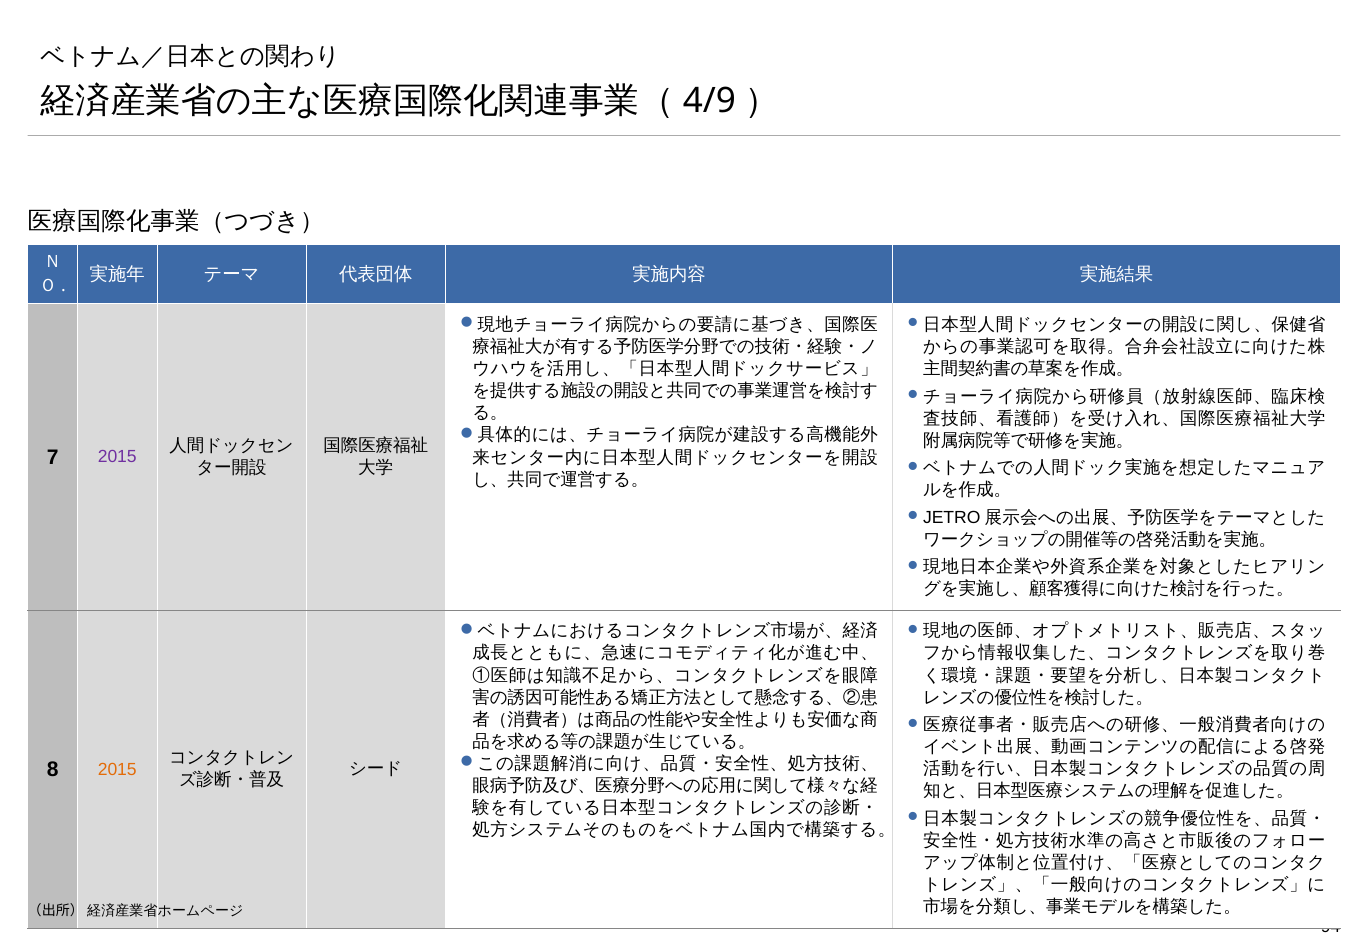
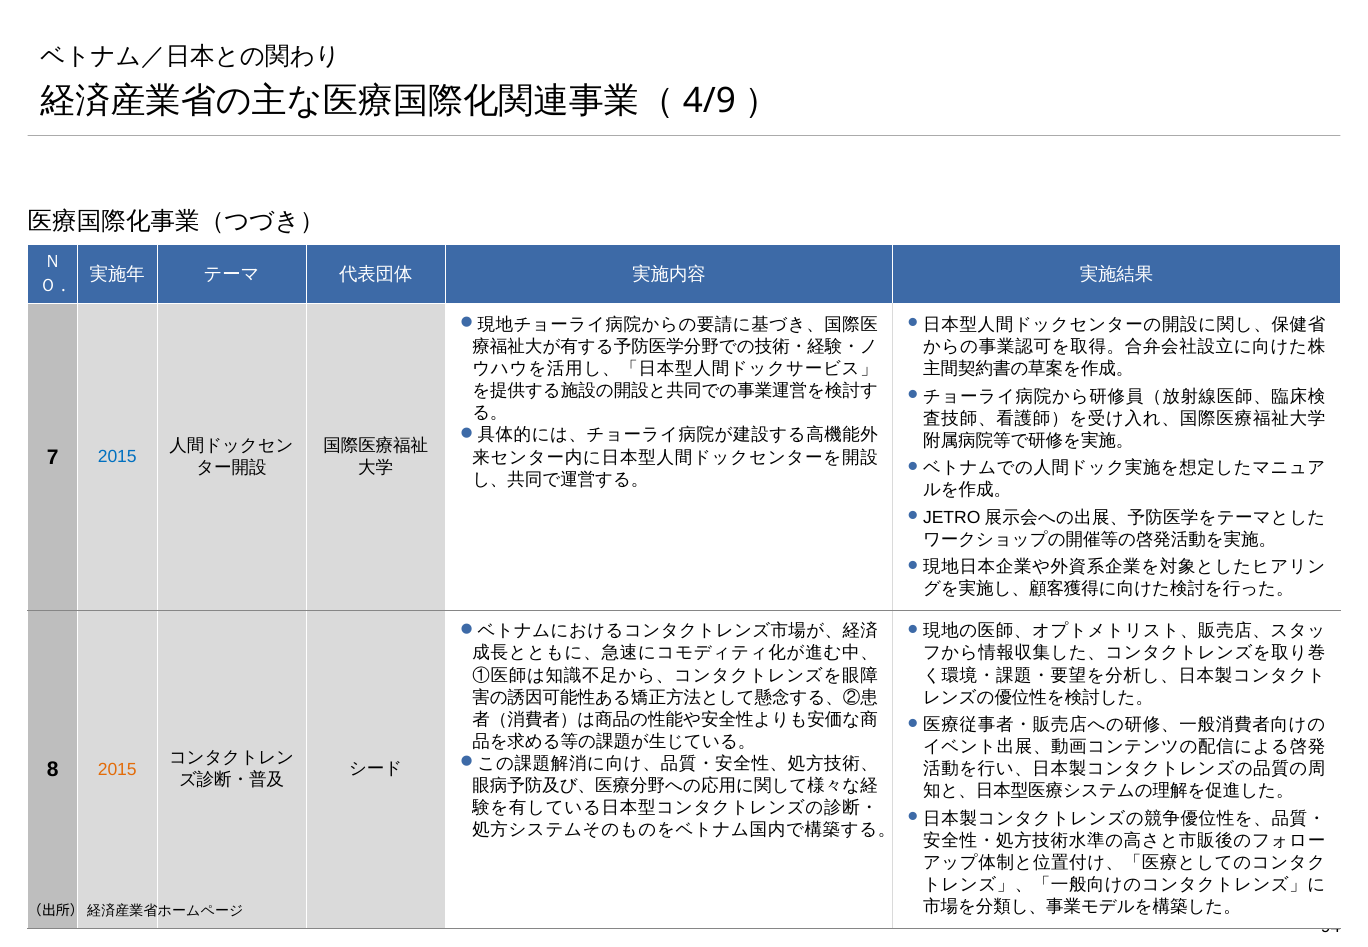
2015 colour: purple -> blue (117, 457)
